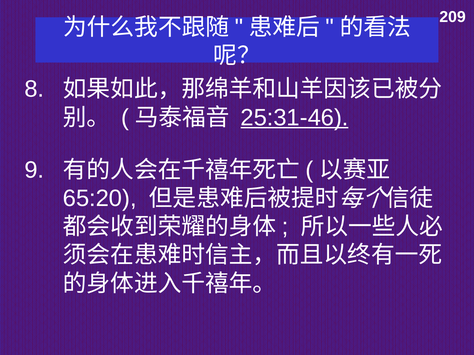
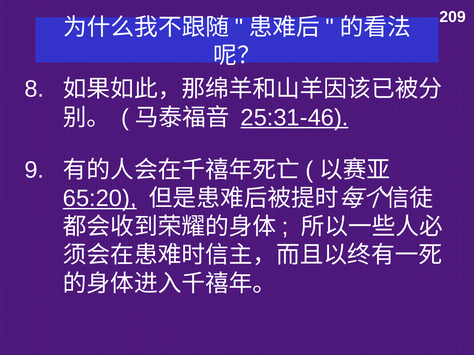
65:20 underline: none -> present (100, 199)
